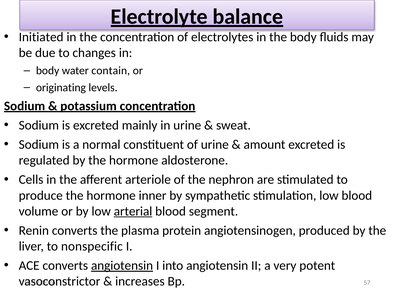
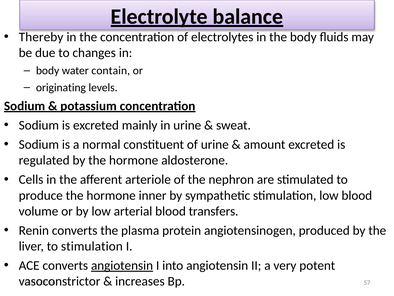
Initiated: Initiated -> Thereby (41, 37)
arterial underline: present -> none (133, 211)
segment: segment -> transfers (214, 211)
to nonspecific: nonspecific -> stimulation (92, 246)
